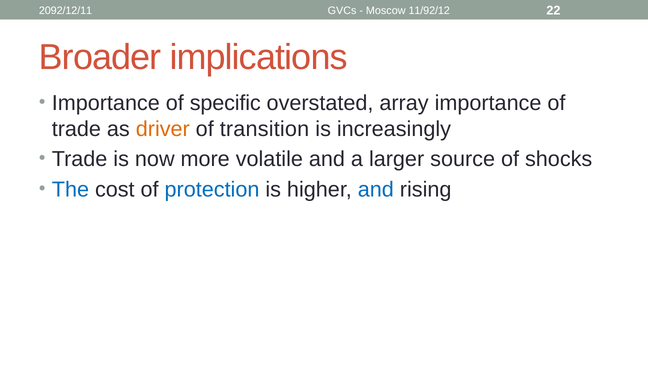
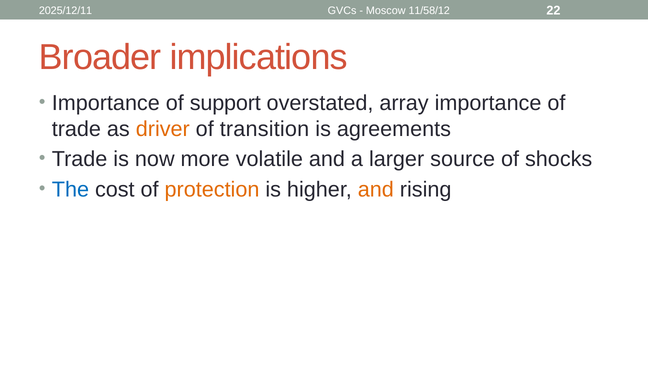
2092/12/11: 2092/12/11 -> 2025/12/11 (65, 10)
11/92/12: 11/92/12 -> 11/58/12 (429, 10)
specific: specific -> support (225, 103)
increasingly: increasingly -> agreements (394, 129)
protection colour: blue -> orange (212, 189)
and colour: blue -> orange (376, 189)
